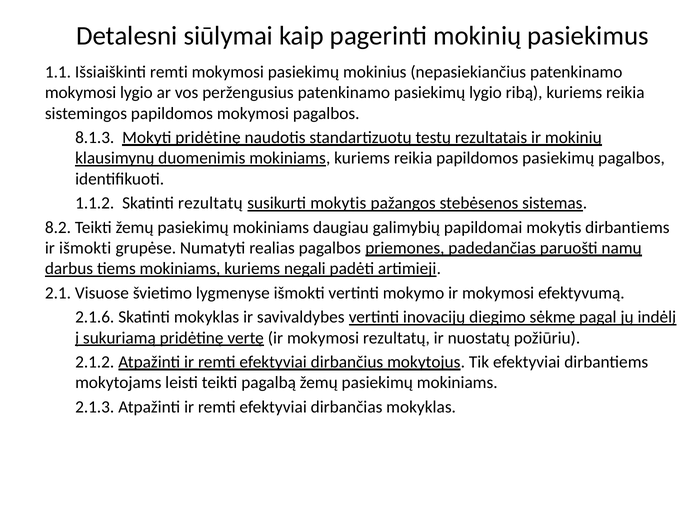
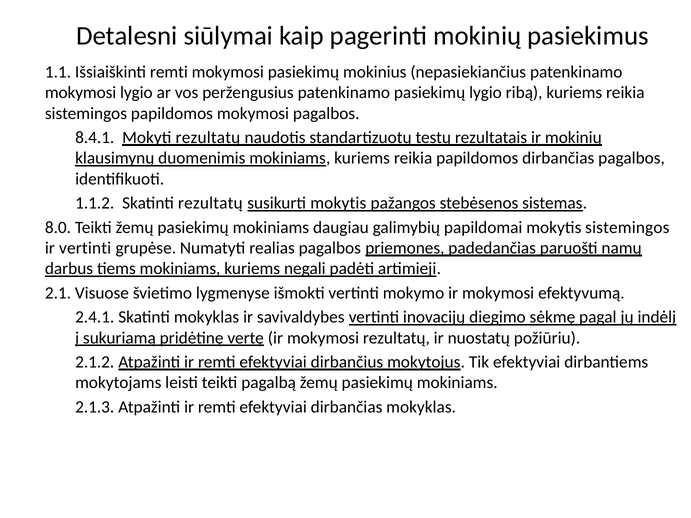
8.1.3: 8.1.3 -> 8.4.1 (95, 138)
Mokyti pridėtinę: pridėtinę -> rezultatų (208, 138)
papildomos pasiekimų: pasiekimų -> dirbančias (558, 158)
8.2: 8.2 -> 8.0 (58, 227)
mokytis dirbantiems: dirbantiems -> sistemingos (627, 227)
ir išmokti: išmokti -> vertinti (85, 248)
2.1.6: 2.1.6 -> 2.4.1 (95, 317)
